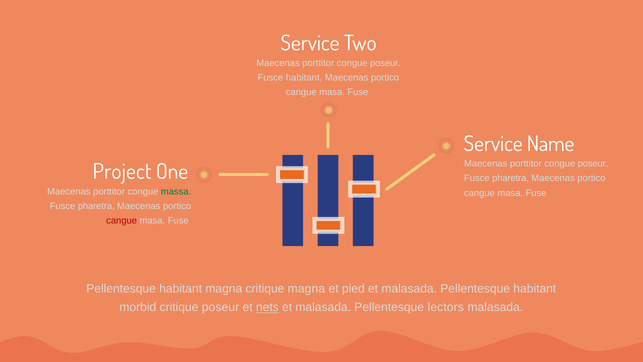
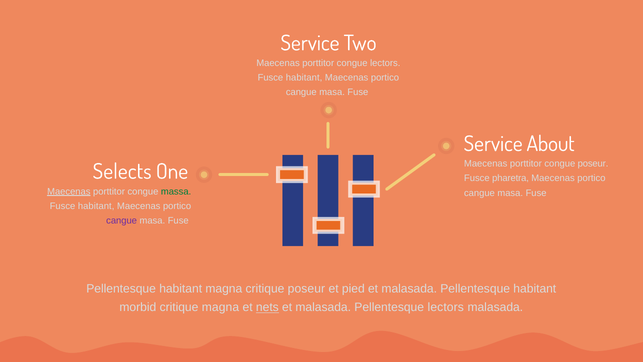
poseur: poseur -> lectors (385, 63)
Name: Name -> About (551, 144)
Project: Project -> Selects (122, 172)
Maecenas underline: none -> present (69, 191)
pharetra: pharetra -> habitant (96, 206)
cangue colour: red -> purple (122, 221)
critique magna: magna -> poseur (306, 288)
critique poseur: poseur -> magna (220, 307)
